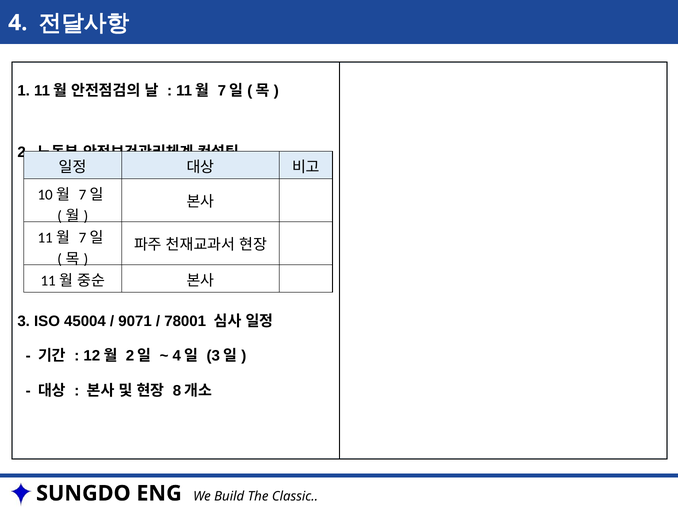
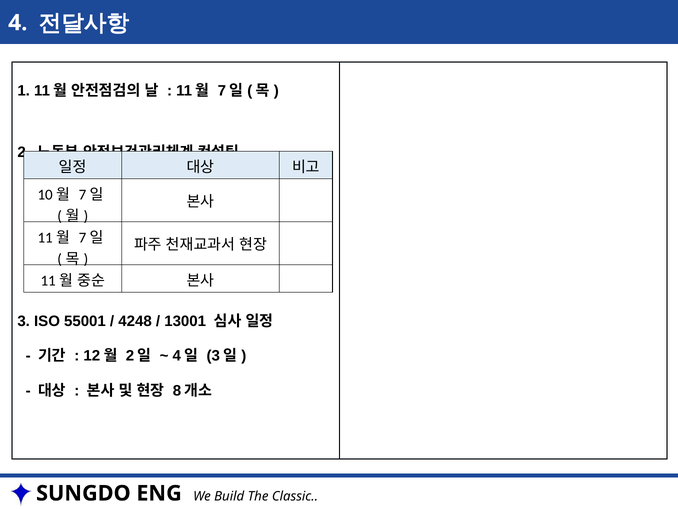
45004: 45004 -> 55001 (85, 321)
9071: 9071 -> 4248 (135, 321)
78001: 78001 -> 13001 (185, 321)
